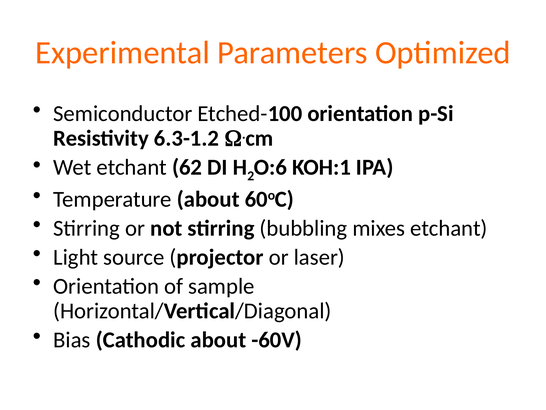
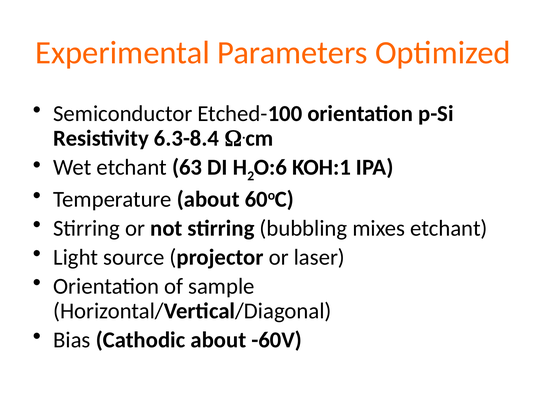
6.3-1.2: 6.3-1.2 -> 6.3-8.4 (187, 138)
62: 62 -> 63 (187, 167)
